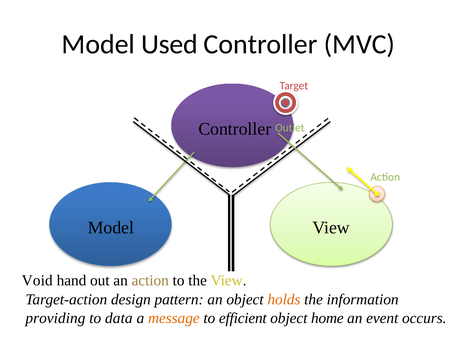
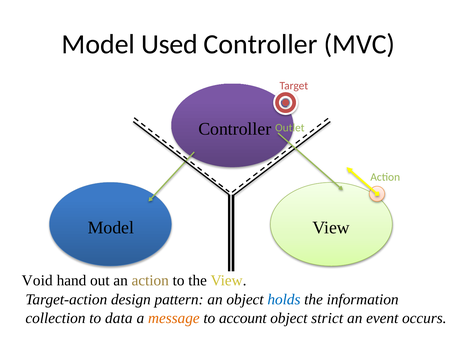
holds colour: orange -> blue (284, 300)
providing: providing -> collection (55, 319)
efficient: efficient -> account (243, 319)
home: home -> strict (327, 319)
